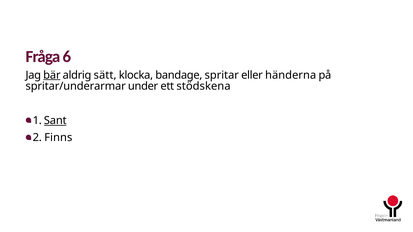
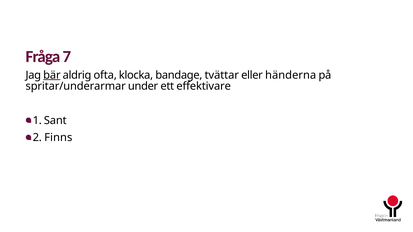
6: 6 -> 7 (67, 57)
sätt: sätt -> ofta (105, 75)
spritar: spritar -> tvättar (222, 75)
stödskena: stödskena -> effektivare (204, 86)
Sant underline: present -> none (55, 121)
